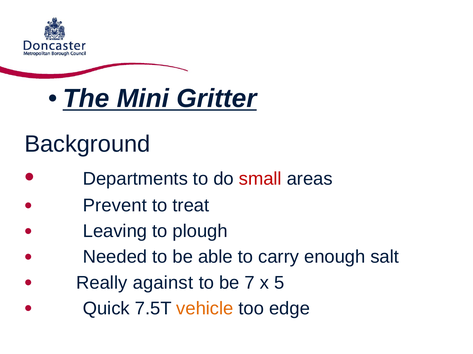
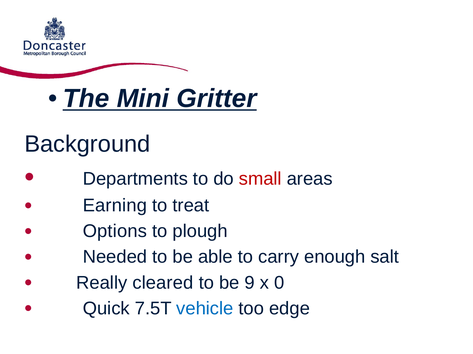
Prevent: Prevent -> Earning (115, 206)
Leaving: Leaving -> Options (115, 232)
against: against -> cleared (163, 283)
7: 7 -> 9 (250, 283)
5: 5 -> 0 (279, 283)
vehicle colour: orange -> blue (205, 309)
